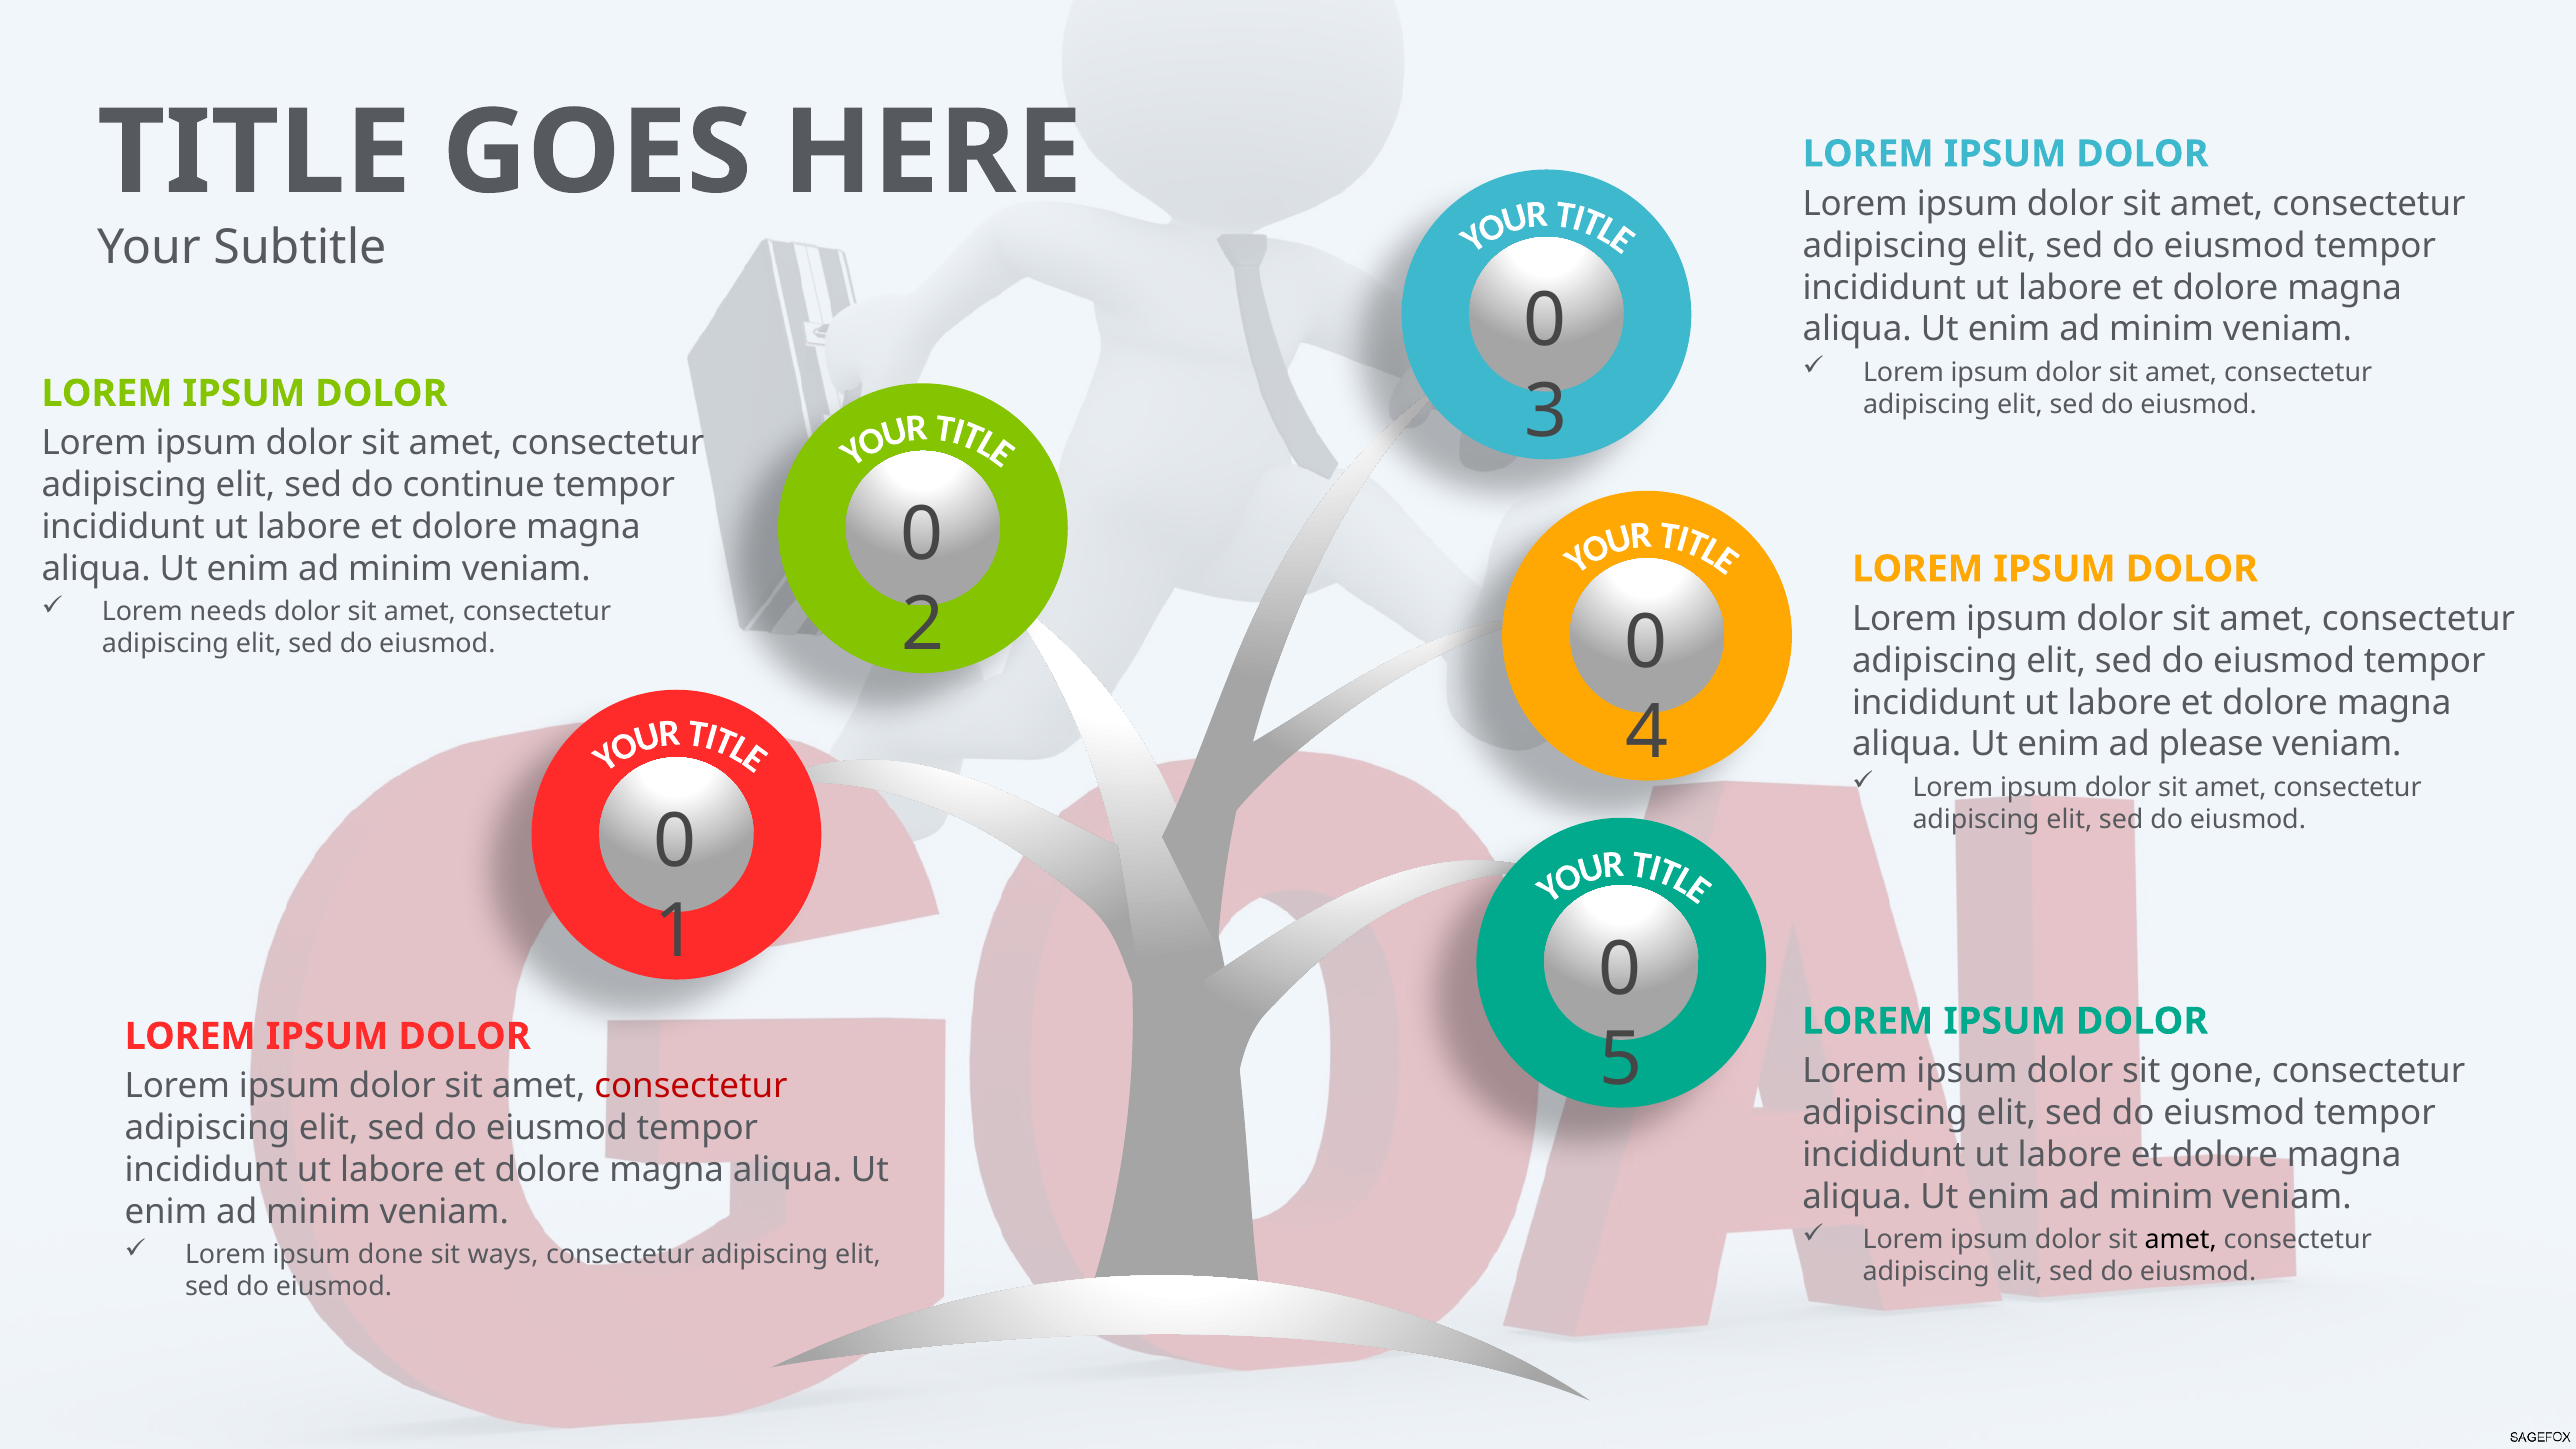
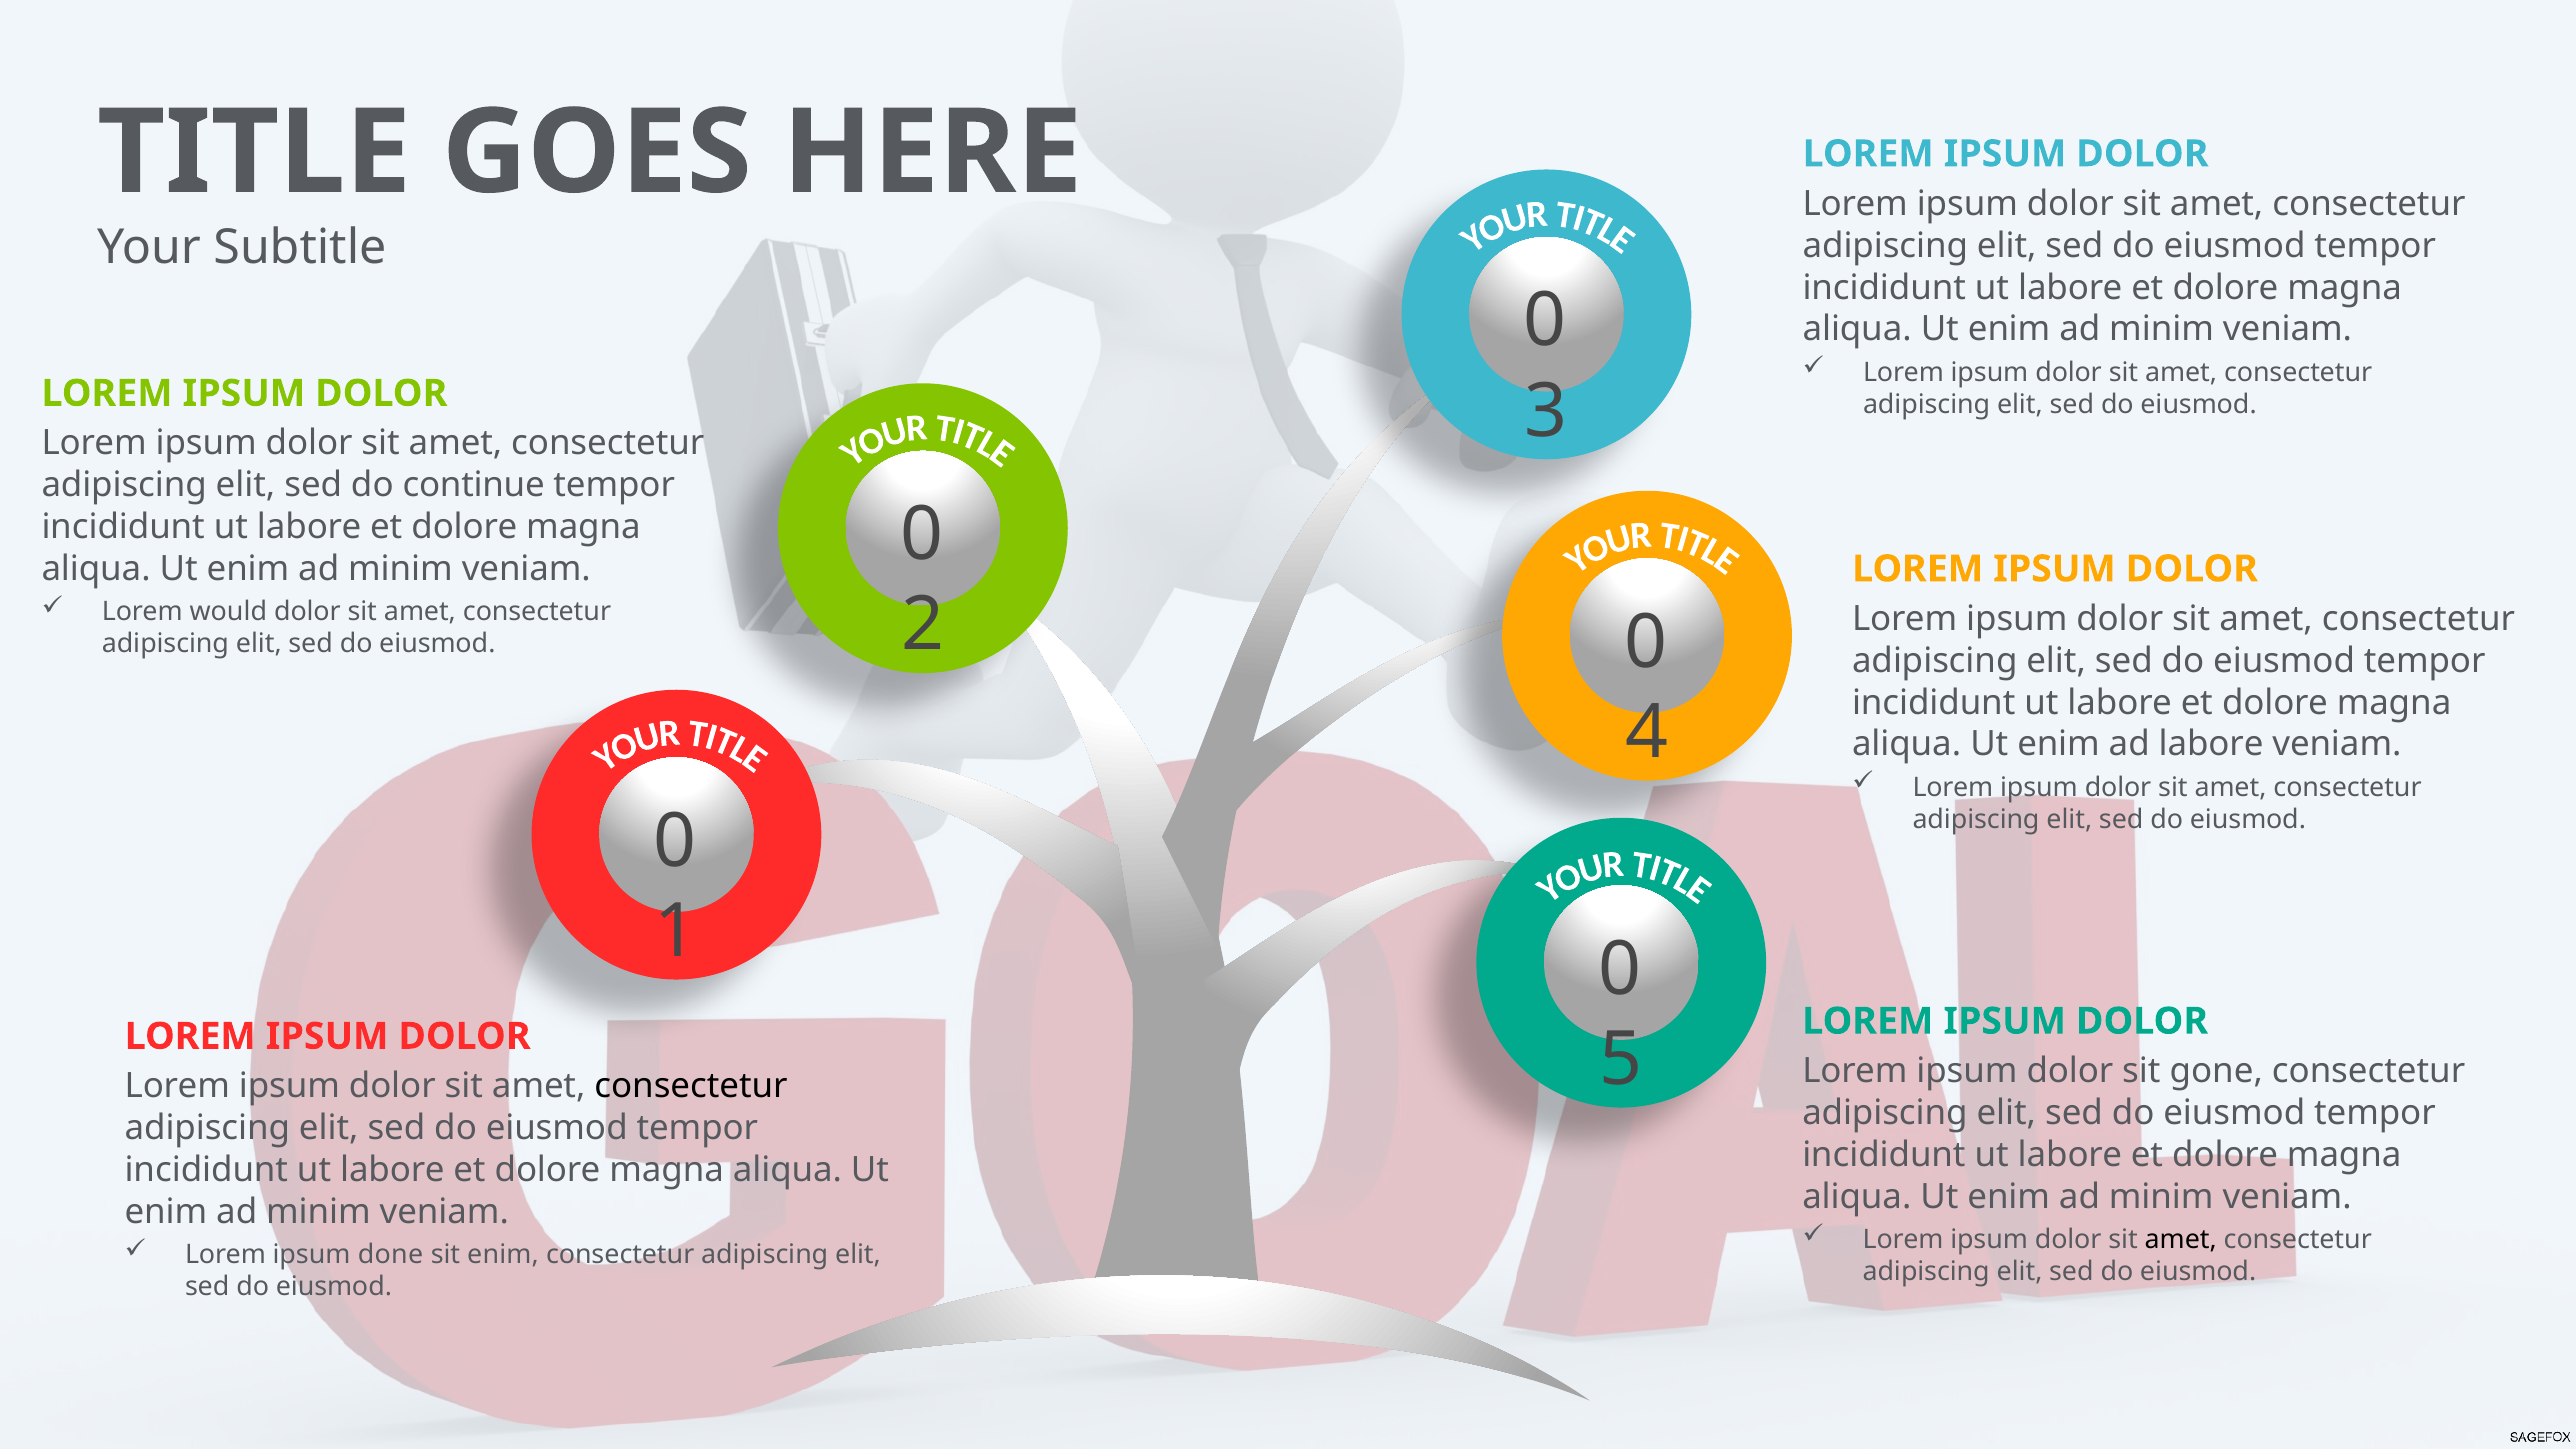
needs: needs -> would (228, 612)
ad please: please -> labore (2211, 744)
consectetur colour: red -> black (691, 1086)
sit ways: ways -> enim (503, 1255)
